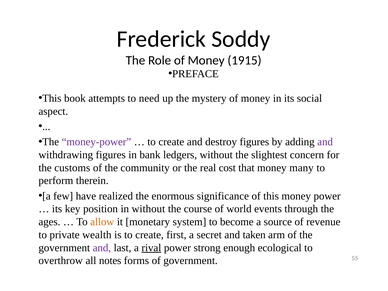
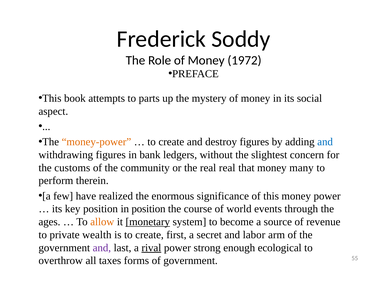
1915: 1915 -> 1972 (245, 60)
need: need -> parts (149, 98)
money-power colour: purple -> orange (96, 142)
and colour: purple -> blue (325, 142)
real cost: cost -> real (227, 168)
in without: without -> position (149, 209)
monetary underline: none -> present (148, 222)
taken: taken -> labor (254, 235)
notes: notes -> taxes (110, 261)
